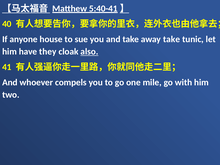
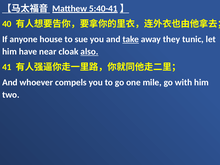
take underline: none -> present (131, 39)
away take: take -> they (171, 39)
they: they -> near (48, 52)
